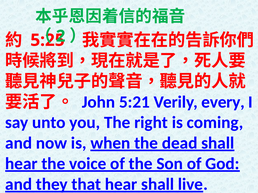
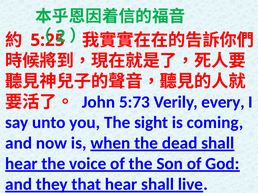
5:21: 5:21 -> 5:73 (134, 102)
right: right -> sight (151, 123)
